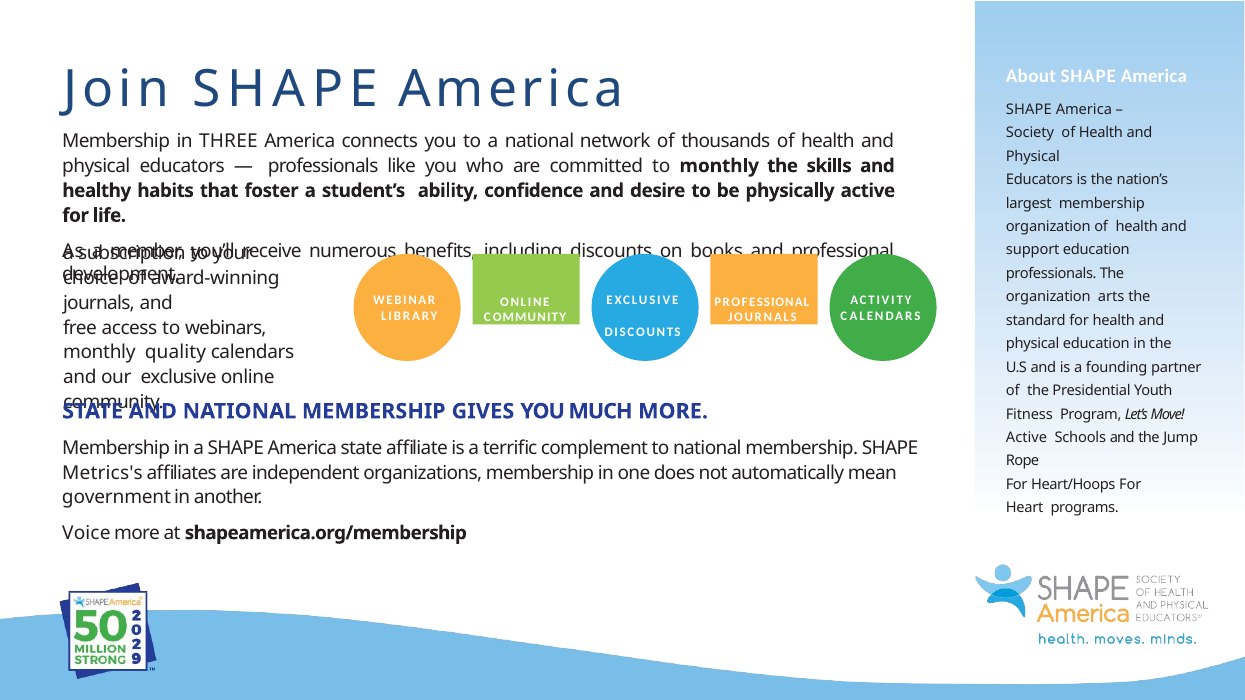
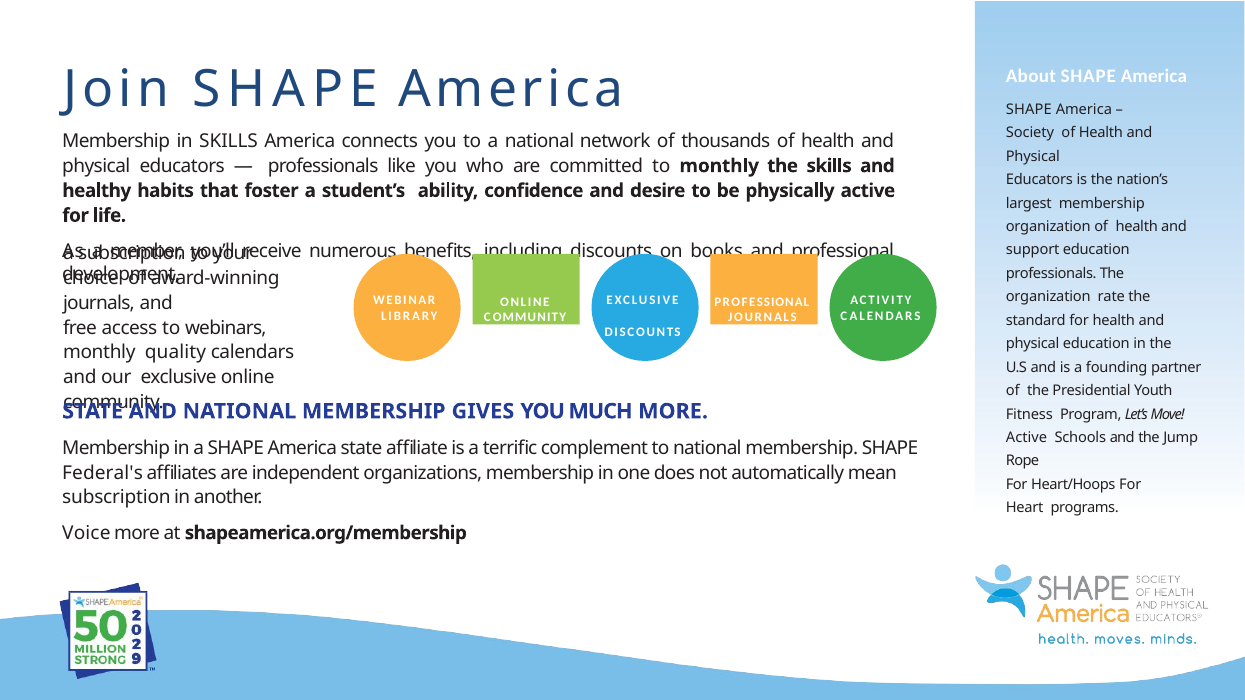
in THREE: THREE -> SKILLS (229, 141)
arts: arts -> rate (1111, 297)
Metrics's: Metrics's -> Federal's (103, 473)
government: government -> subscription (116, 498)
